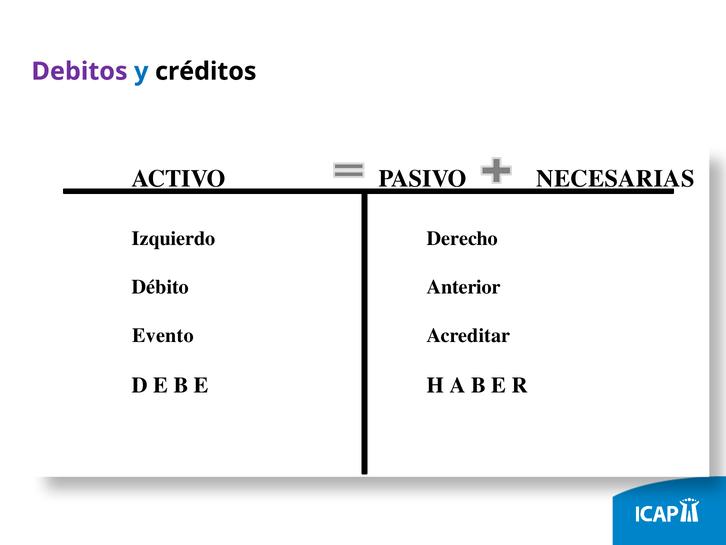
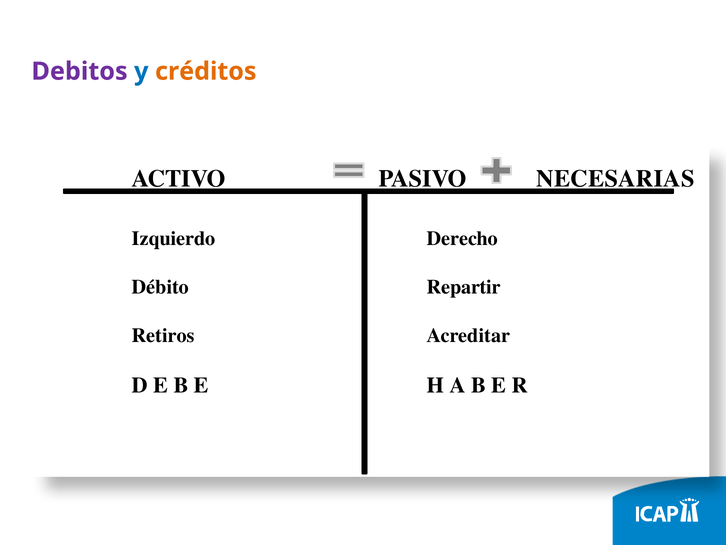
créditos colour: black -> orange (206, 71)
Anterior: Anterior -> Repartir (464, 287)
Evento: Evento -> Retiros (163, 335)
